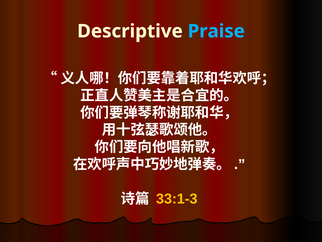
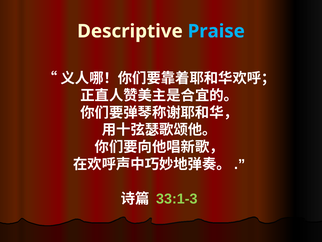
33:1-3 colour: yellow -> light green (177, 198)
